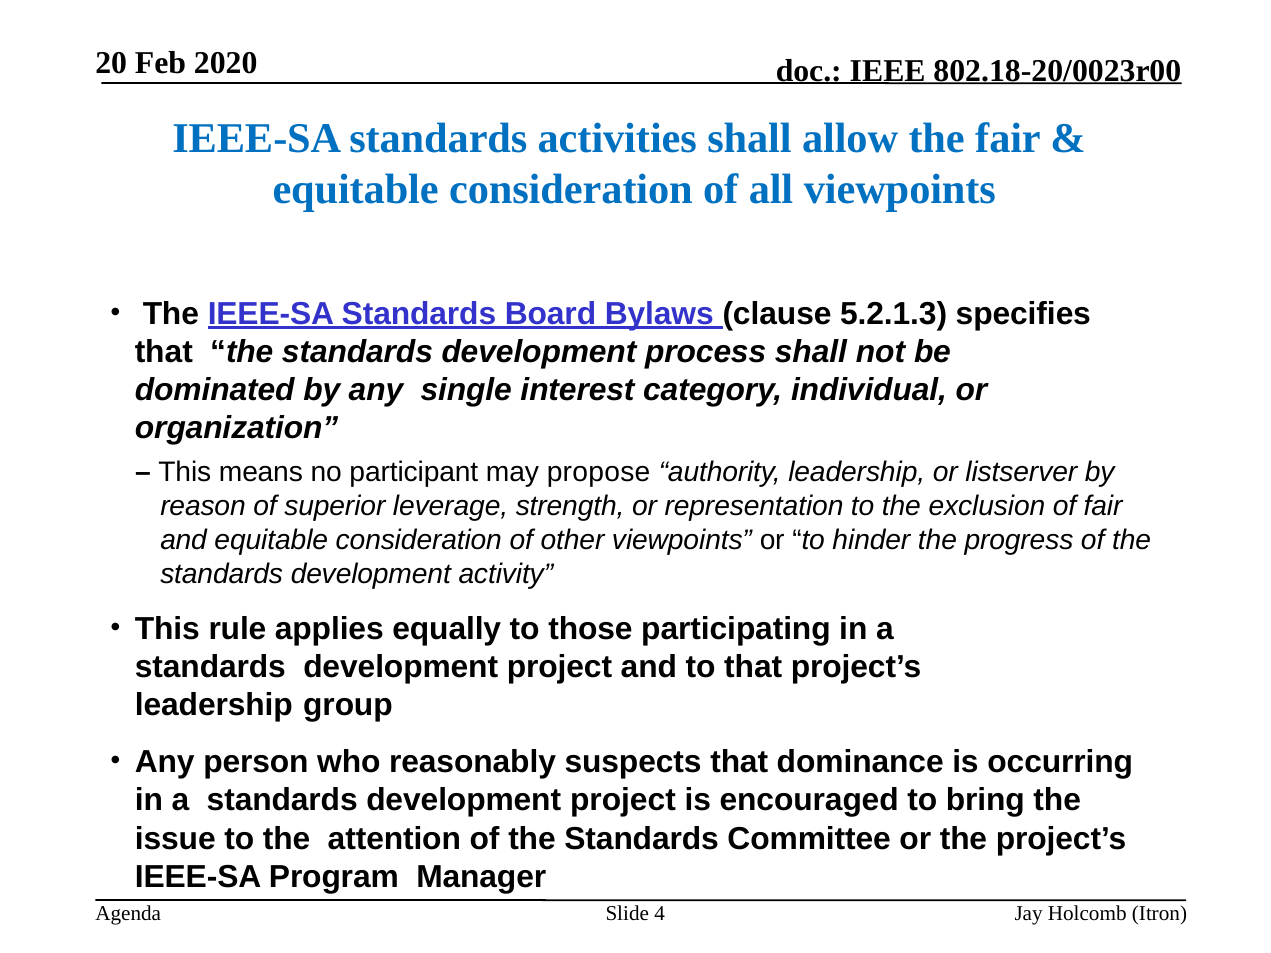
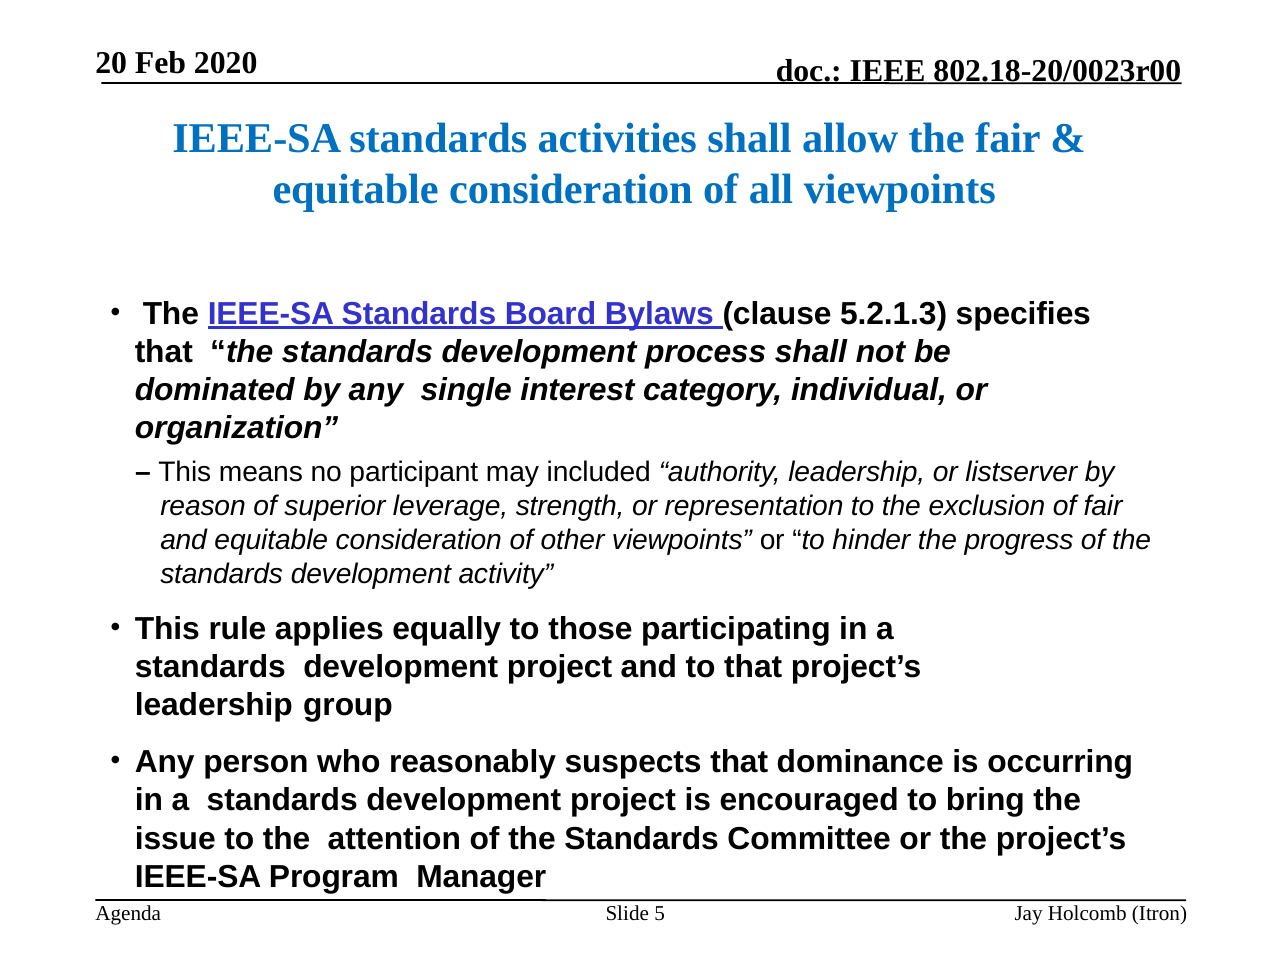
propose: propose -> included (599, 472)
4: 4 -> 5 (660, 914)
